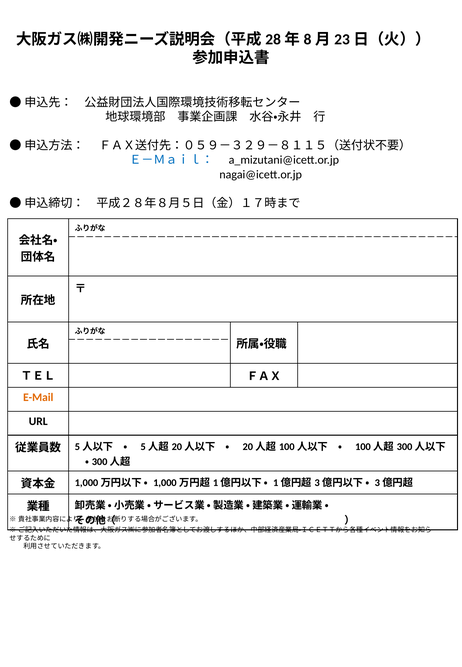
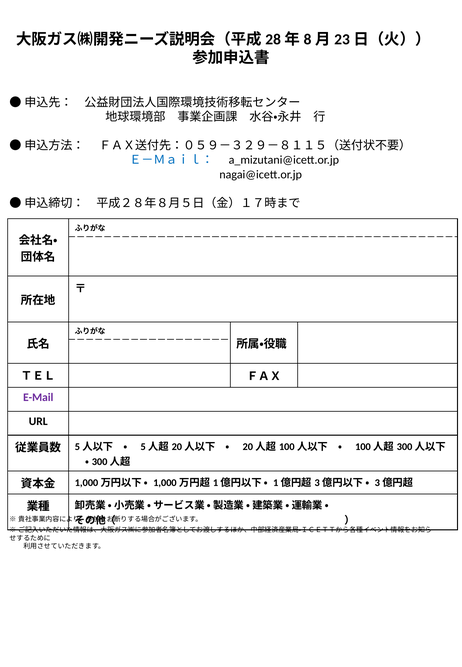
E-Mail colour: orange -> purple (38, 398)
